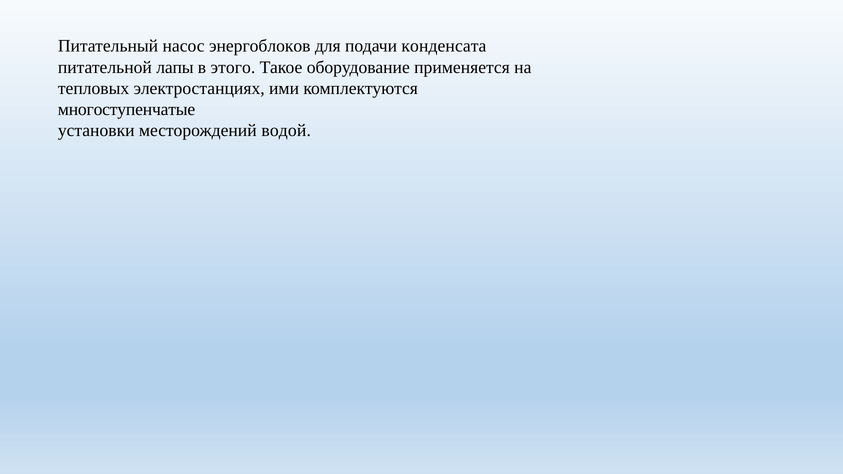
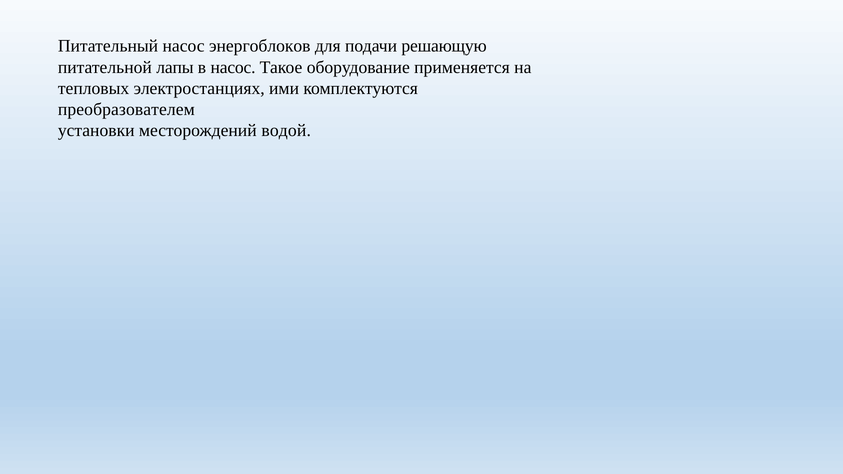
конденсата: конденсата -> решающую (444, 46)
в этого: этого -> насос (233, 67)
многоступенчатые: многоступенчатые -> преобразователем (126, 109)
